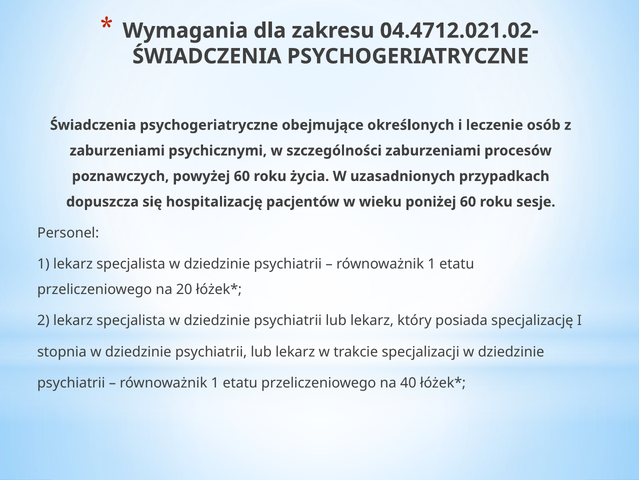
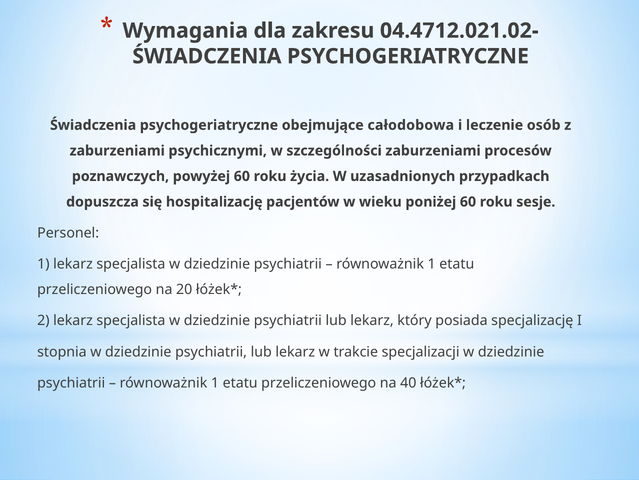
określonych: określonych -> całodobowa (411, 125)
